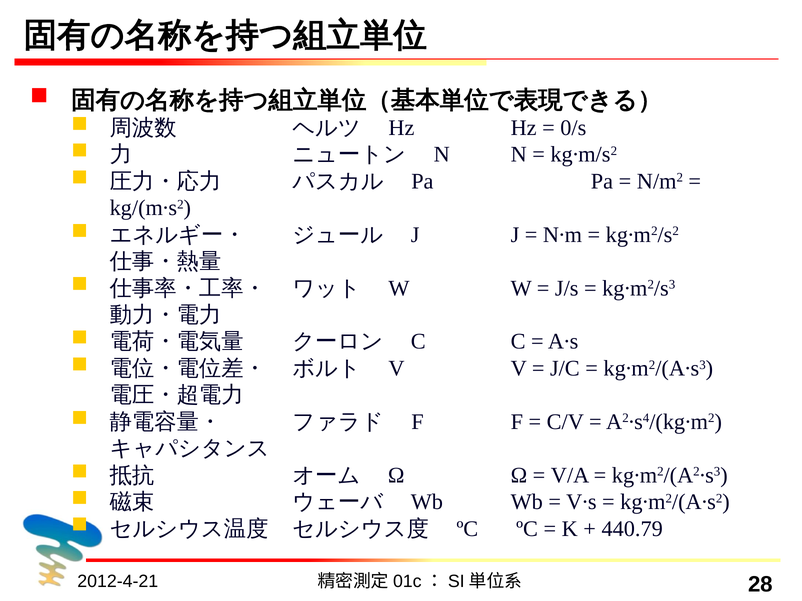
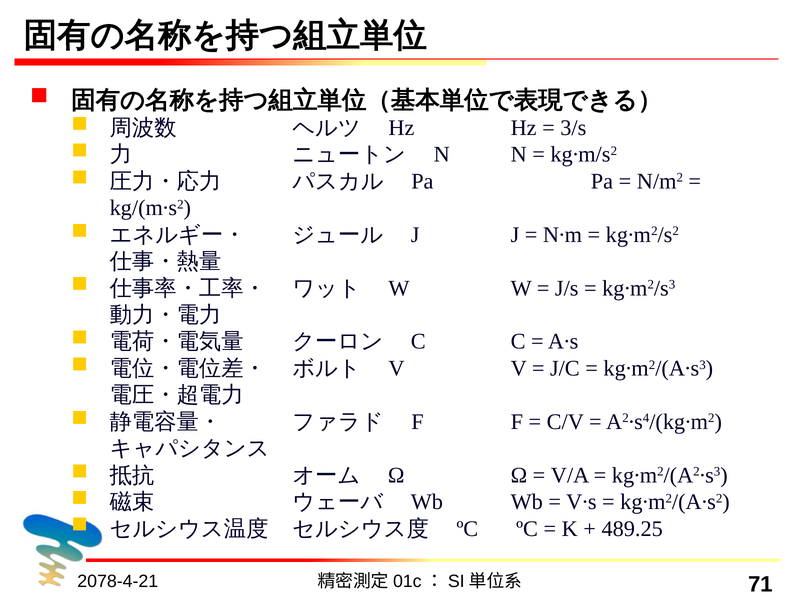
0/s: 0/s -> 3/s (573, 128)
440.79: 440.79 -> 489.25 (632, 529)
2012-4-21: 2012-4-21 -> 2078-4-21 (118, 582)
28: 28 -> 71 (760, 585)
